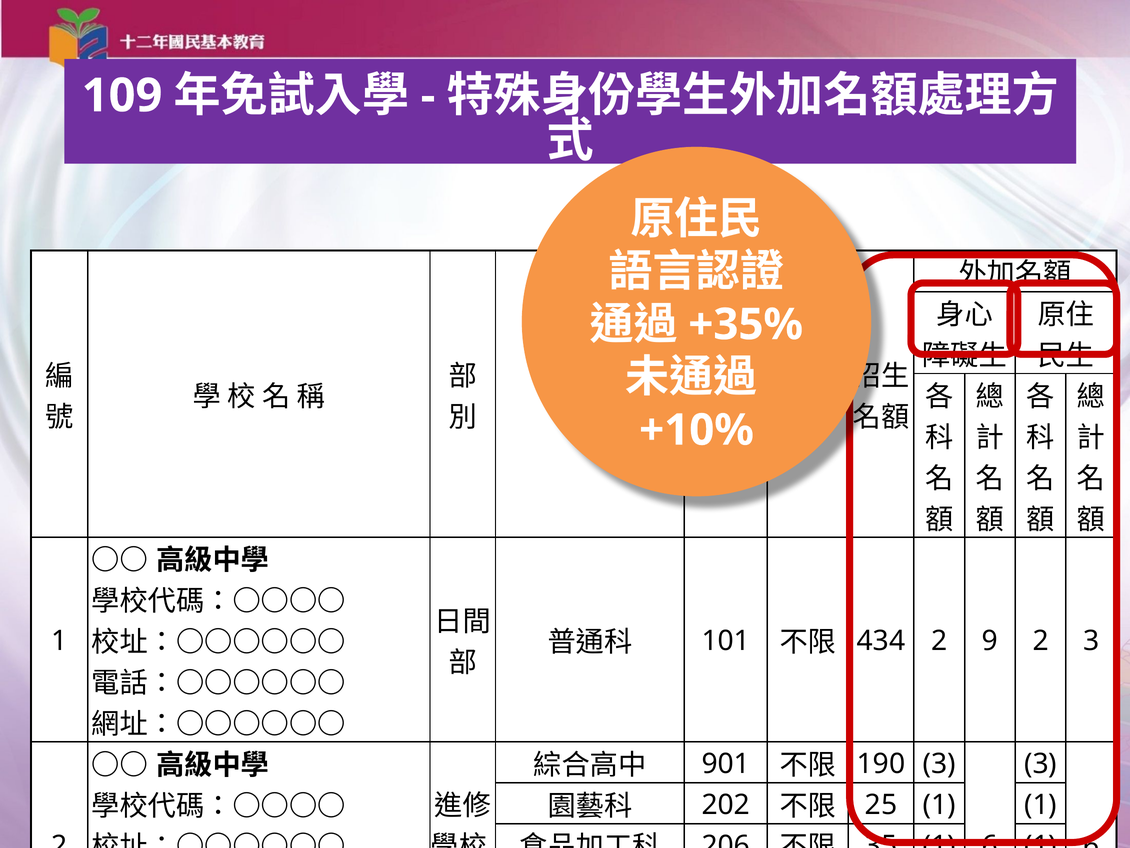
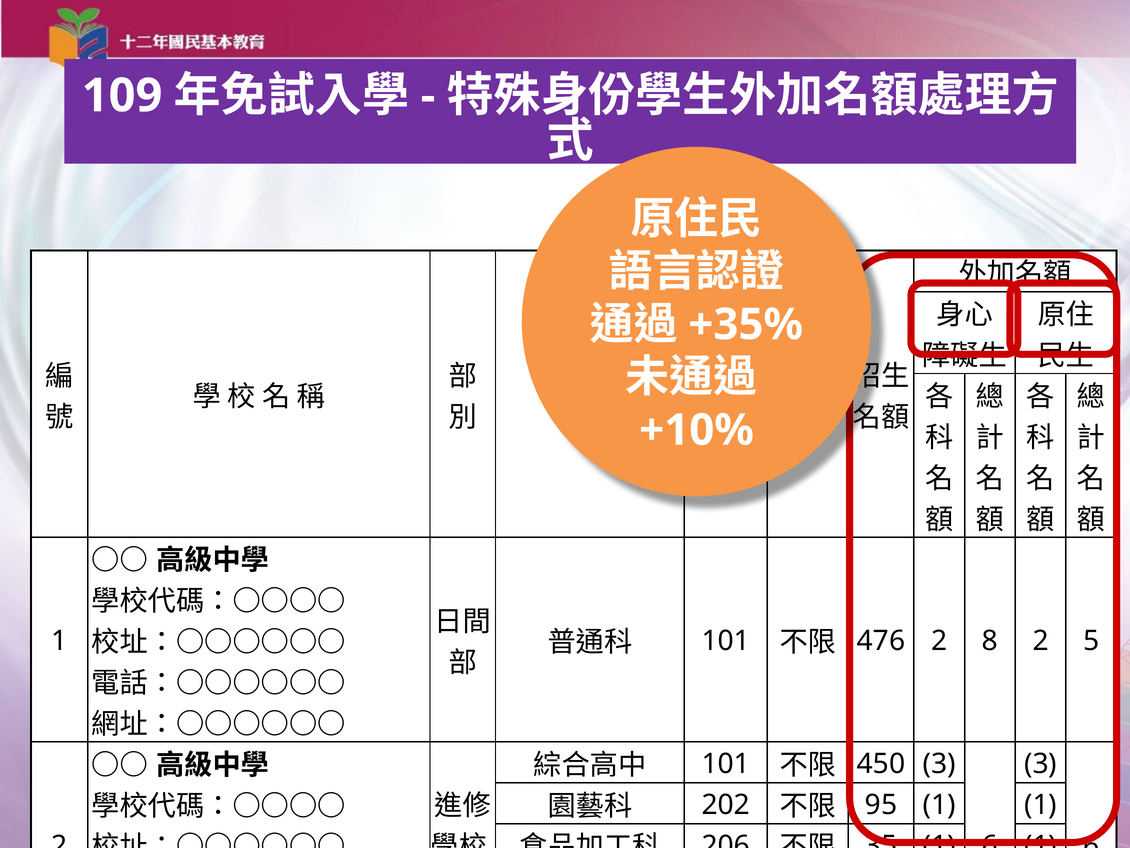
434: 434 -> 476 (881, 641)
9: 9 -> 8 (990, 641)
2 3: 3 -> 5 (1091, 641)
901: 901 -> 101 (726, 763)
190: 190 -> 450 (881, 763)
25: 25 -> 95 (881, 804)
